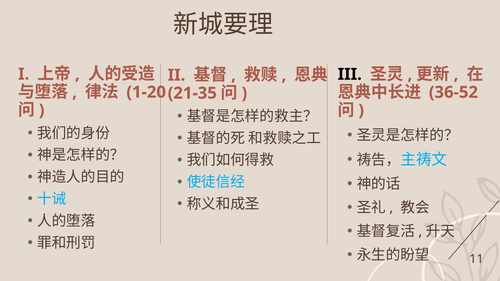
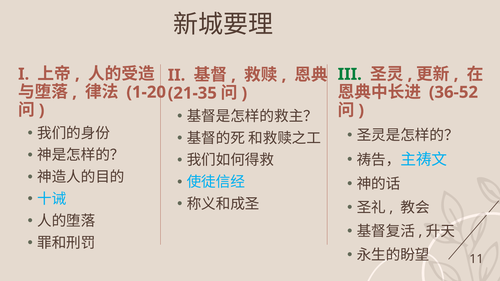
III colour: black -> green (350, 74)
